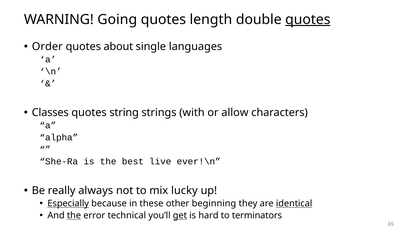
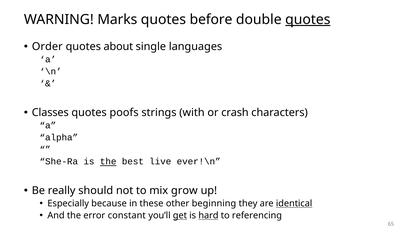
Going: Going -> Marks (117, 20)
length: length -> before (211, 20)
string: string -> poofs (124, 113)
allow: allow -> crash (235, 113)
the underline: none -> present (108, 162)
always: always -> should (96, 191)
lucky: lucky -> grow (184, 191)
Especially underline: present -> none (68, 204)
the underline: present -> none (74, 216)
technical: technical -> constant (127, 216)
hard underline: none -> present (208, 216)
terminators: terminators -> referencing (257, 216)
